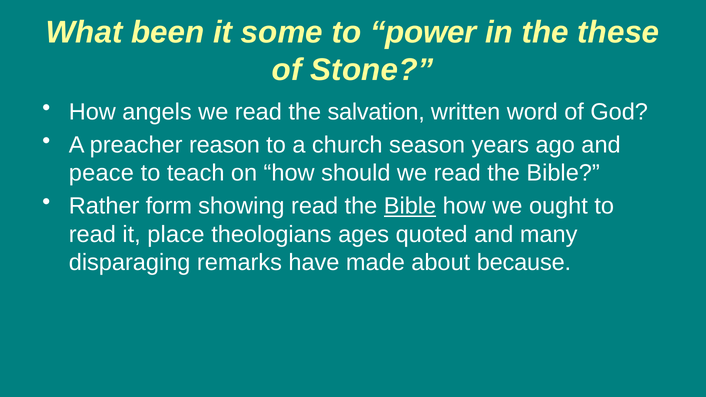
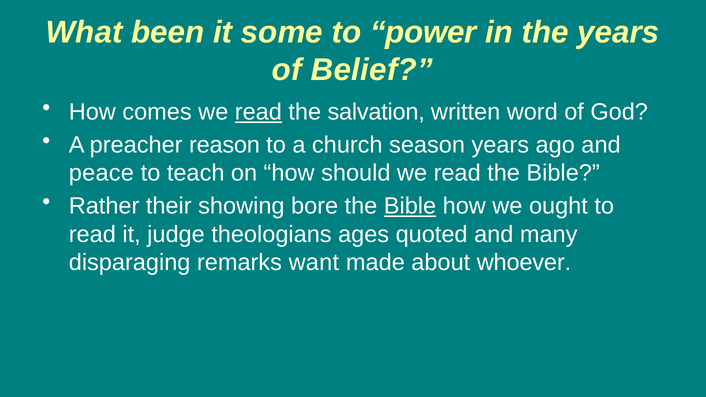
the these: these -> years (618, 32)
Stone: Stone -> Belief (372, 70)
angels: angels -> comes (157, 112)
read underline: none -> present (258, 112)
form: form -> their (169, 206)
showing read: read -> bore (315, 206)
place: place -> judge (176, 234)
have: have -> want (314, 263)
because: because -> whoever (524, 263)
